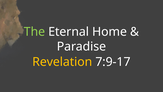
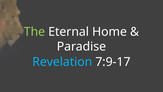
Revelation colour: yellow -> light blue (62, 62)
